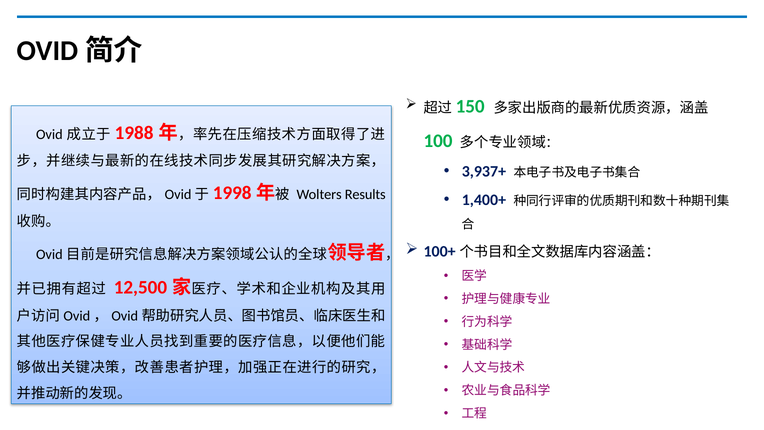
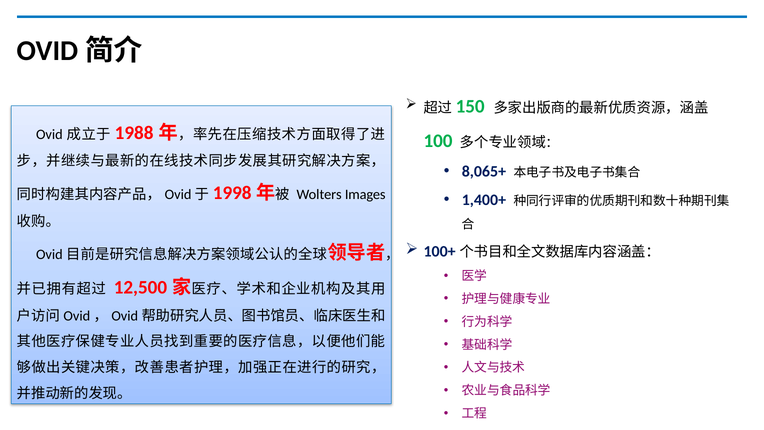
3,937+: 3,937+ -> 8,065+ (484, 171)
Results: Results -> Images (365, 194)
